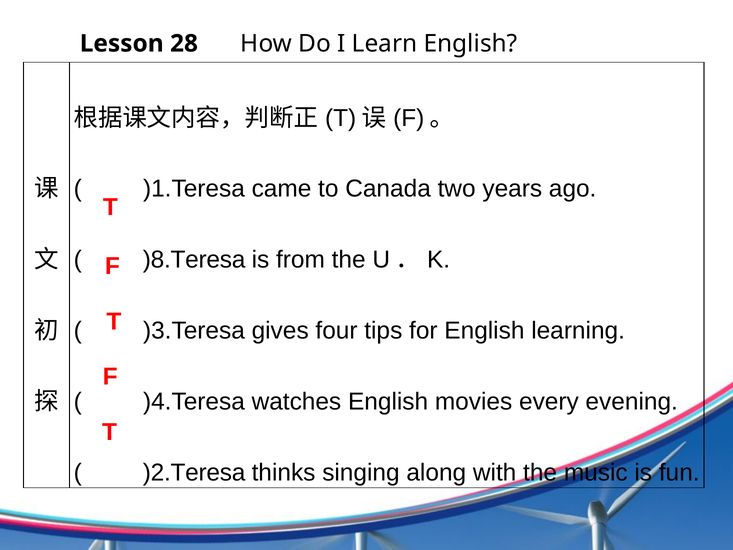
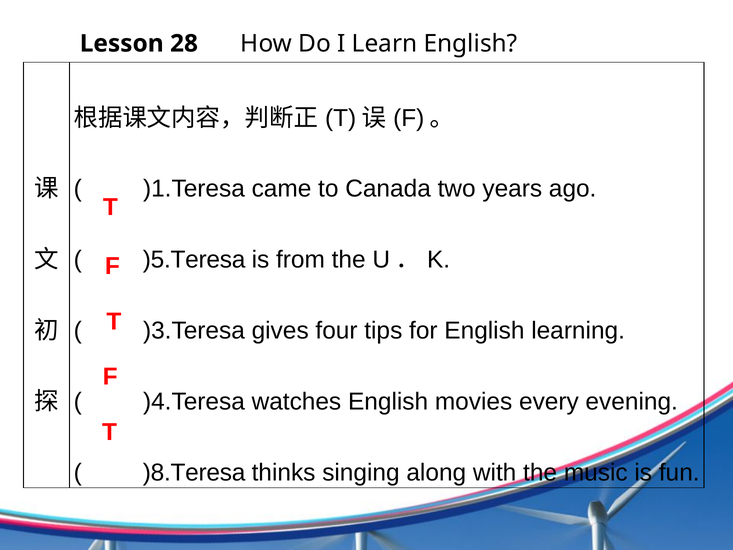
)8.Teresa: )8.Teresa -> )5.Teresa (194, 260)
)2.Teresa: )2.Teresa -> )8.Teresa (194, 472)
